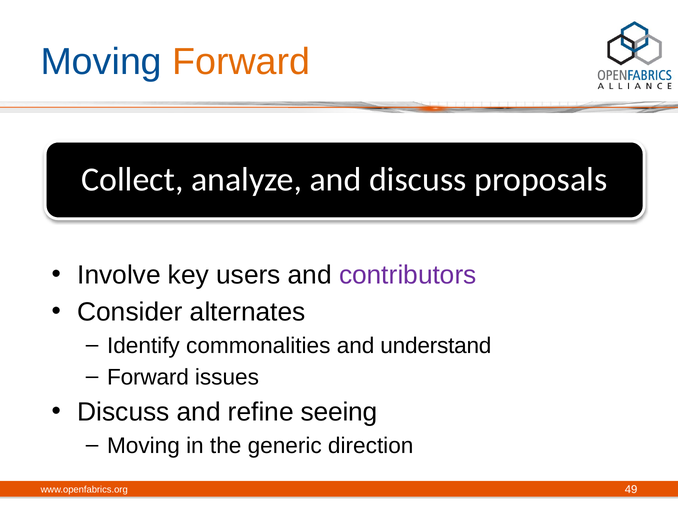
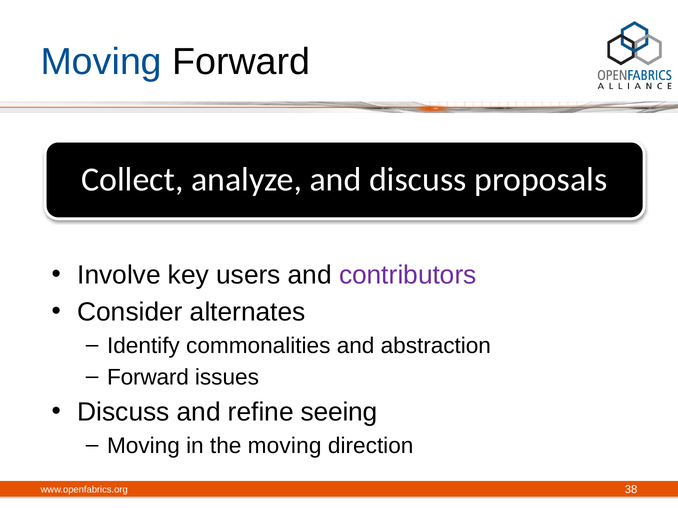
Forward colour: orange -> black (241, 62)
understand: understand -> abstraction (436, 346)
the generic: generic -> moving (285, 446)
49: 49 -> 38 (631, 490)
